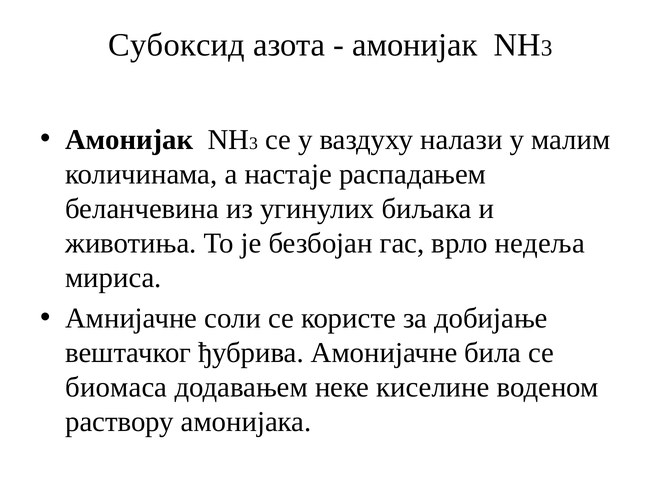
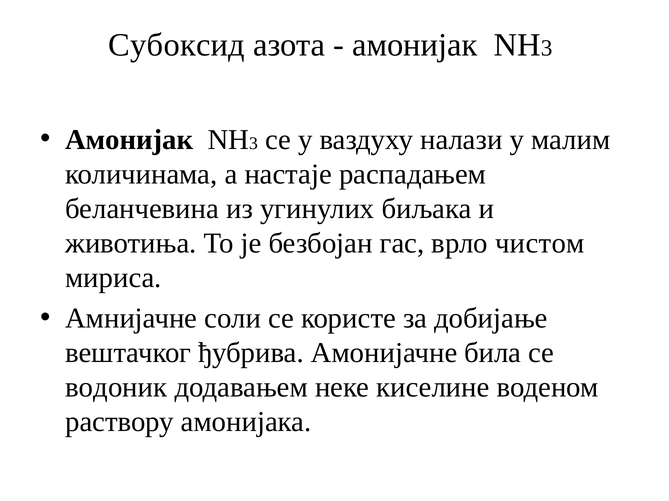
недеља: недеља -> чистом (540, 243)
биомаса: биомаса -> водоник (116, 388)
